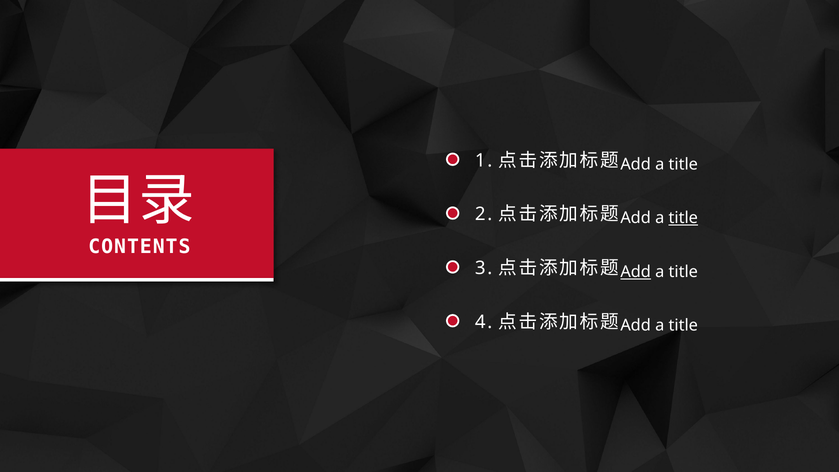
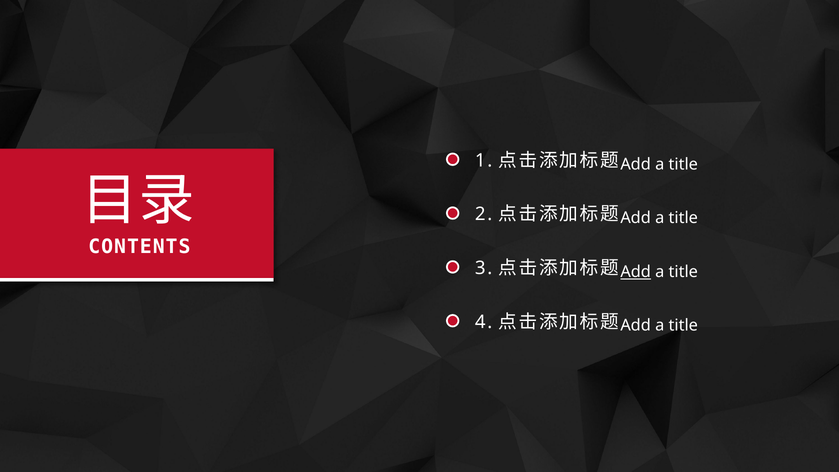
title underline: present -> none (683, 218)
